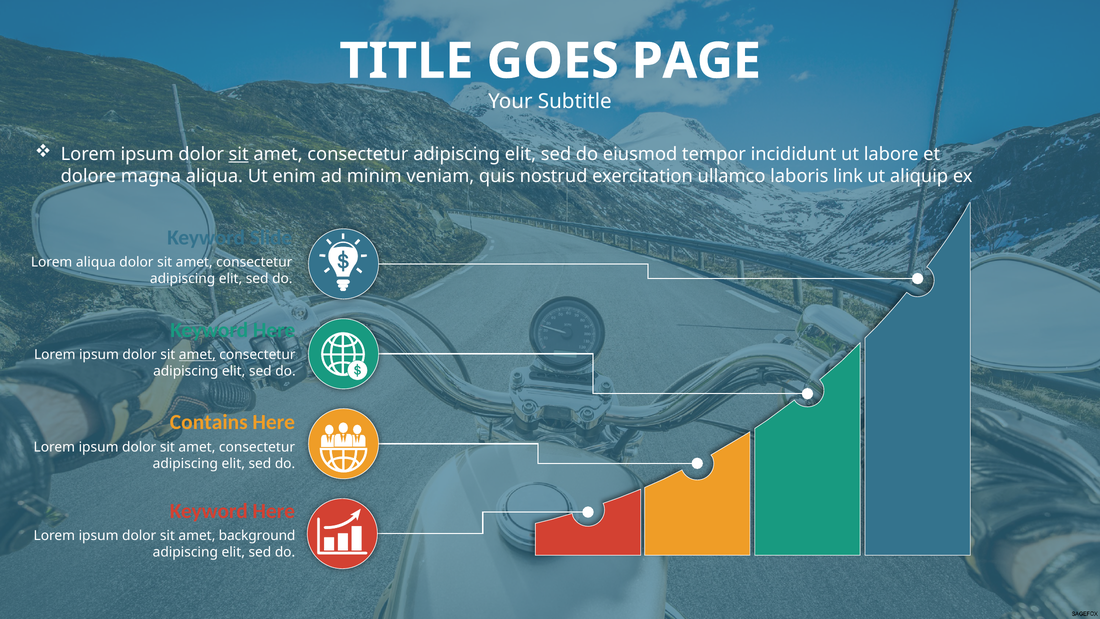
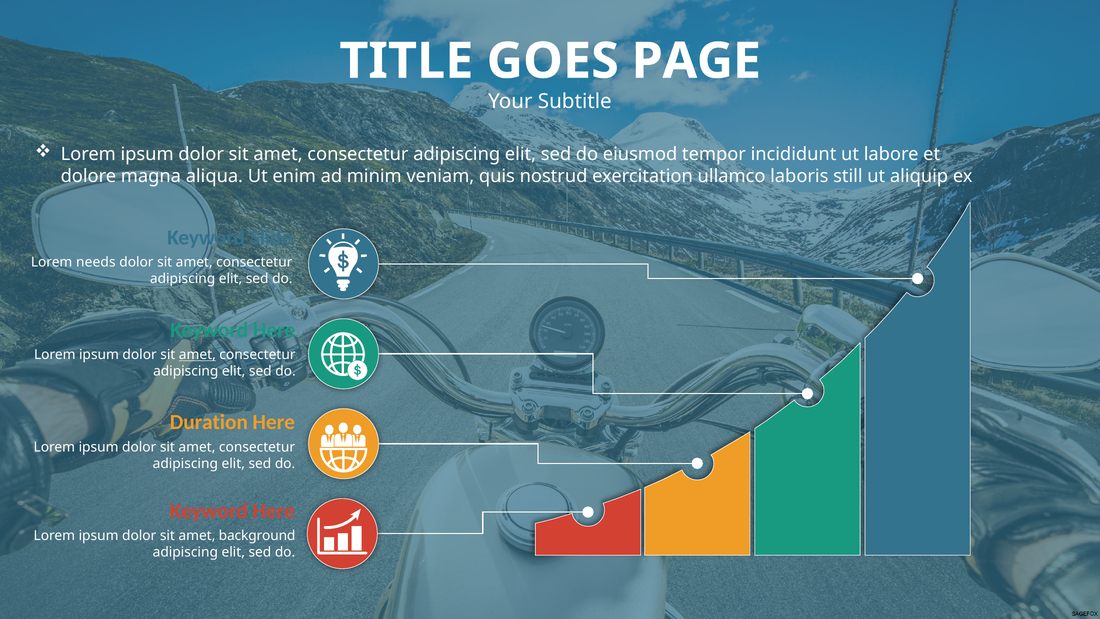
sit underline: present -> none (239, 154)
link: link -> still (848, 176)
Lorem aliqua: aliqua -> needs (96, 262)
Contains: Contains -> Duration (209, 422)
